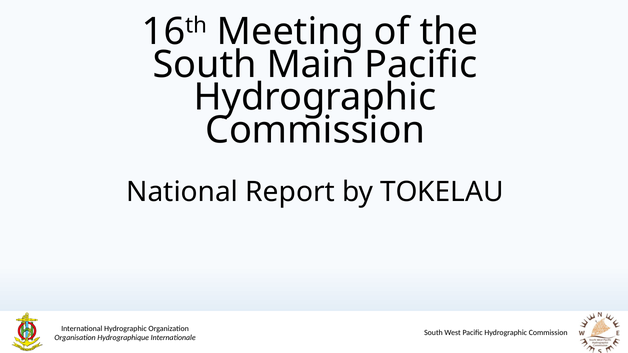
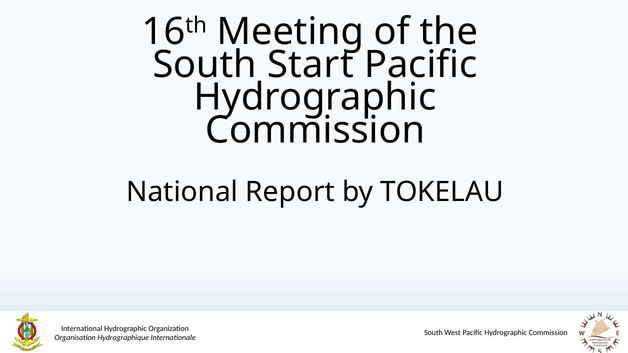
Main: Main -> Start (310, 65)
